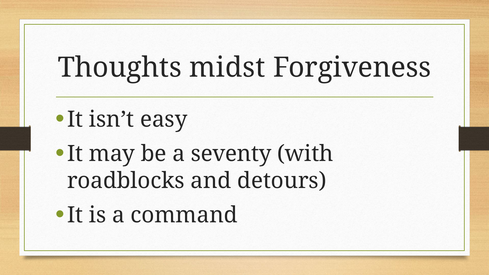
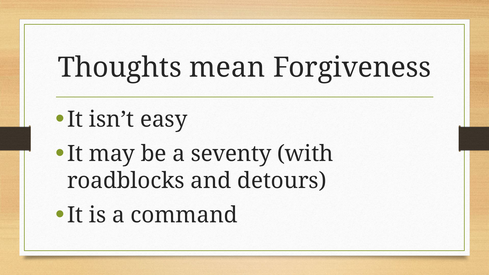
midst: midst -> mean (227, 67)
